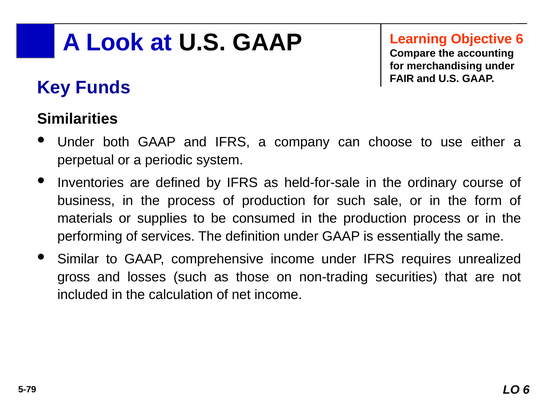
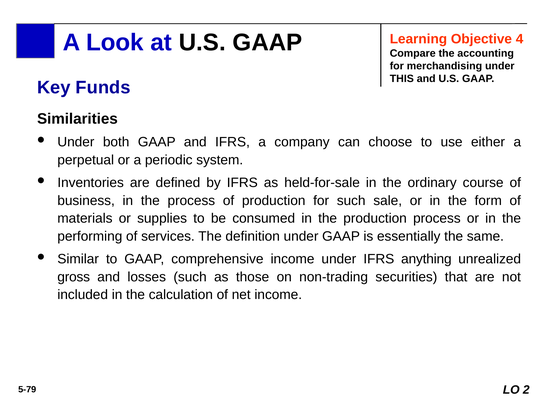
Objective 6: 6 -> 4 (520, 39)
FAIR: FAIR -> THIS (402, 79)
requires: requires -> anything (426, 259)
LO 6: 6 -> 2 (526, 390)
